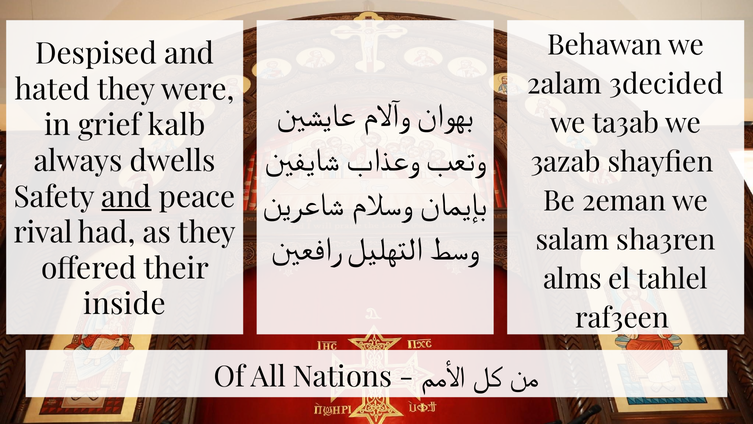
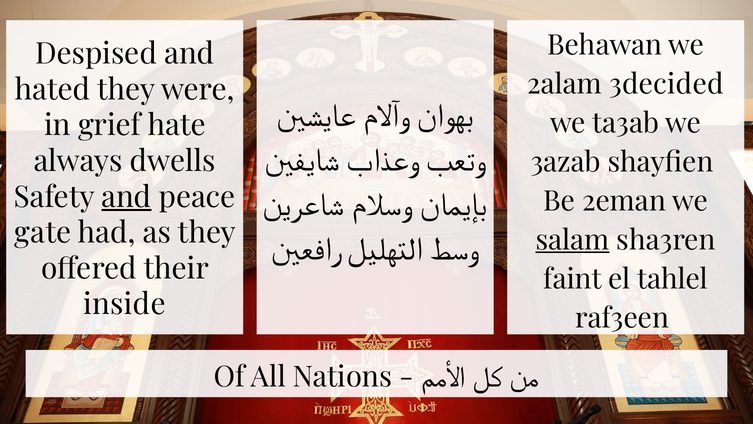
kalb: kalb -> hate (177, 125)
rival: rival -> gate (43, 233)
salam underline: none -> present (573, 240)
alms: alms -> faint (573, 279)
